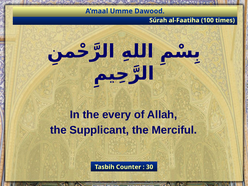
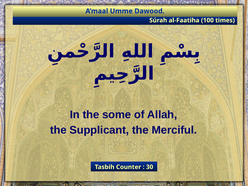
every: every -> some (117, 115)
